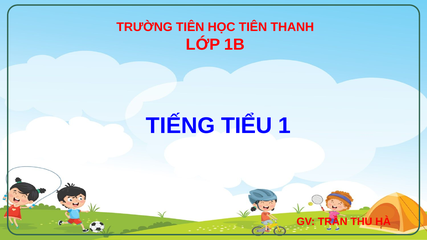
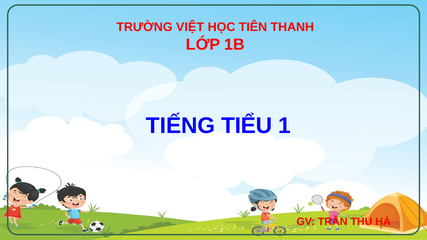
TRƯỜNG TIÊN: TIÊN -> VIỆT (190, 27)
